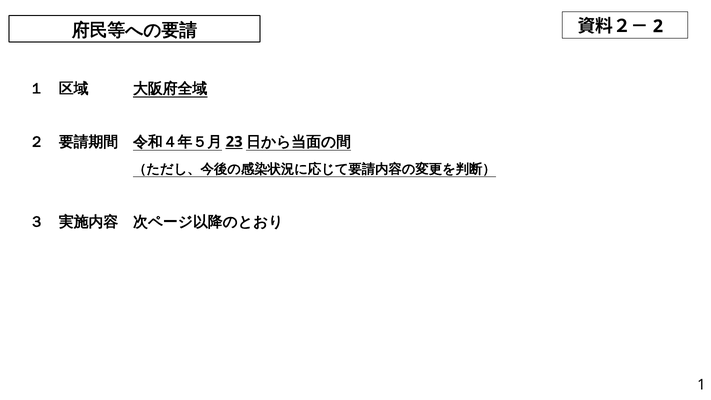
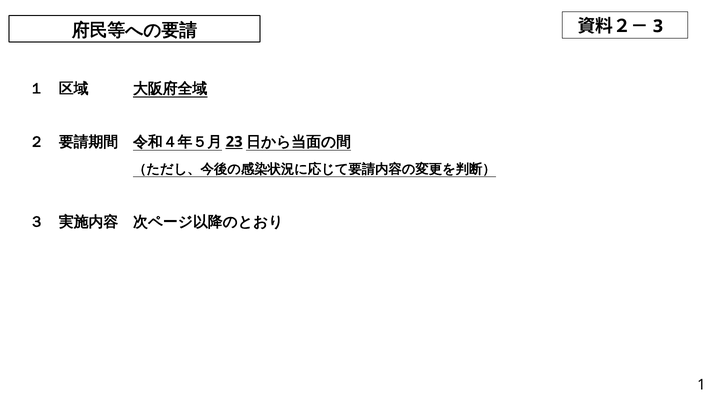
2: 2 -> 3 (658, 26)
